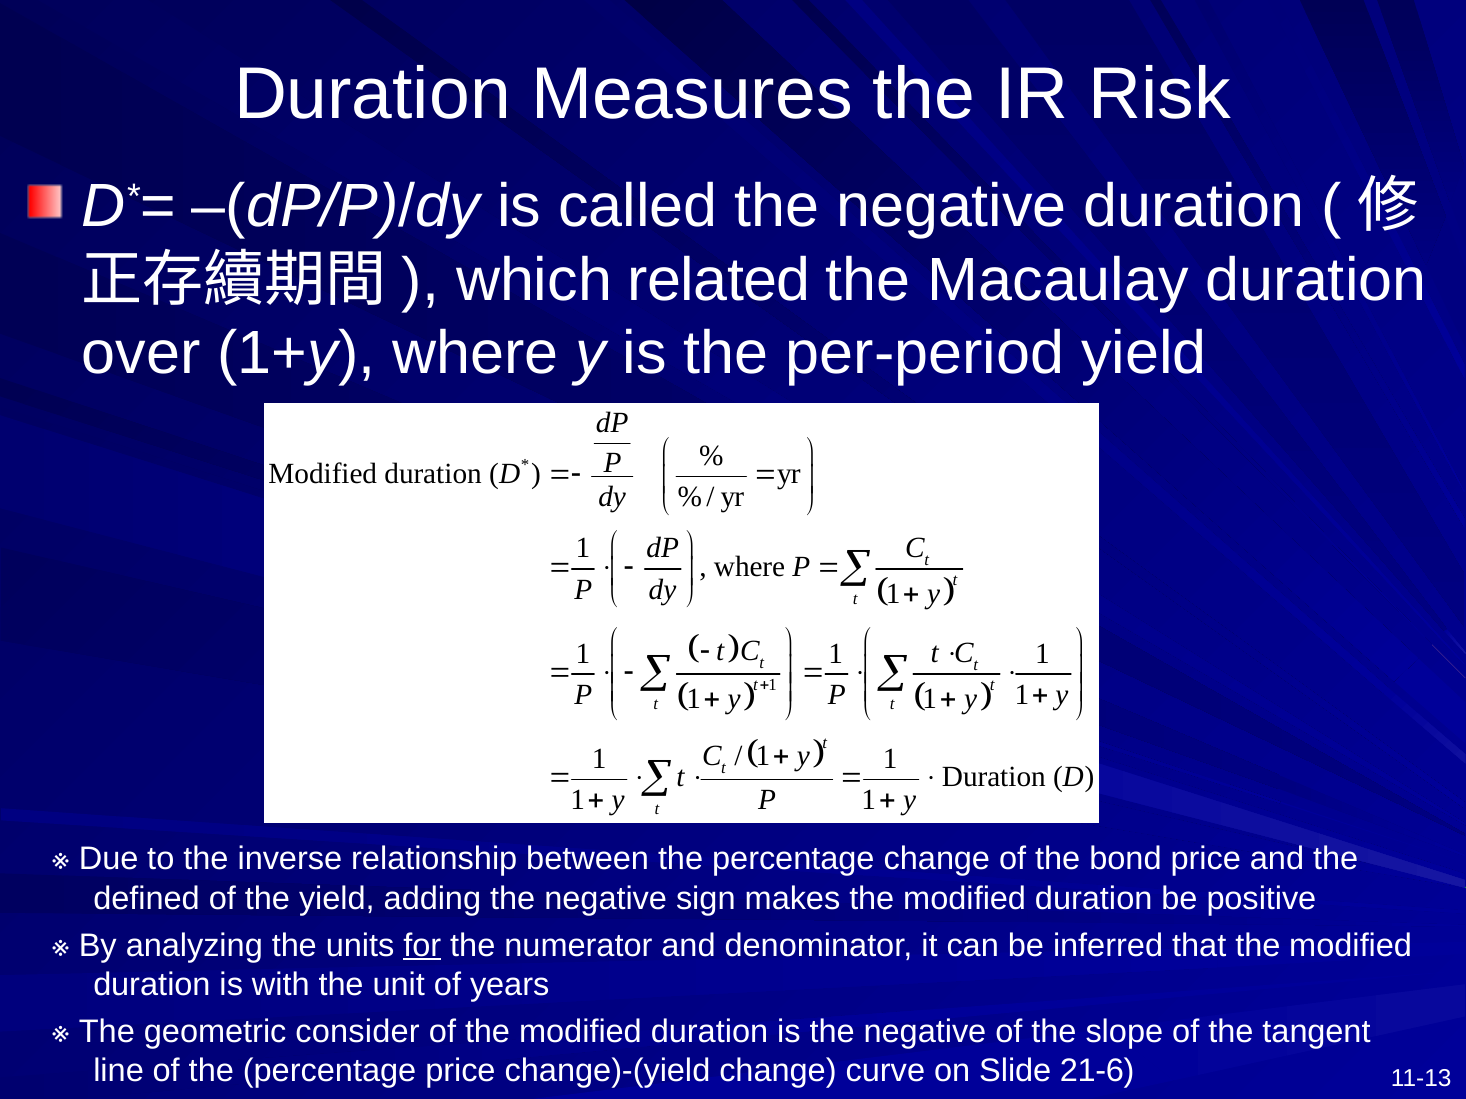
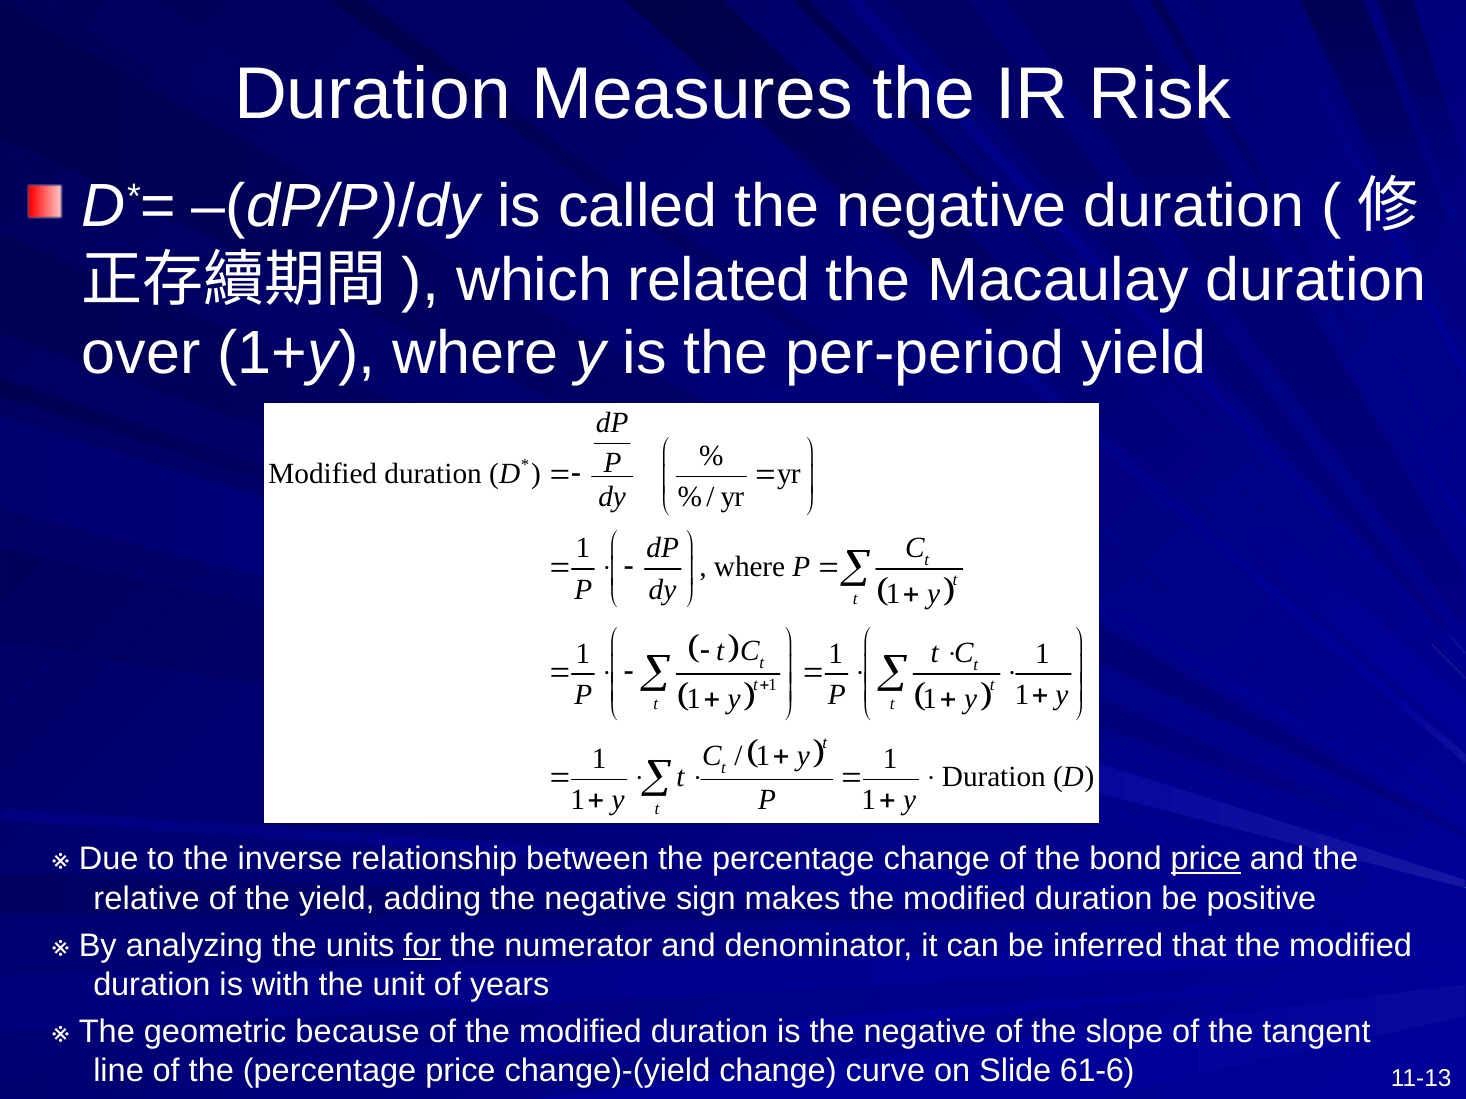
price underline: none -> present (1206, 860)
defined: defined -> relative (146, 899)
consider: consider -> because (358, 1032)
21-6: 21-6 -> 61-6 (1097, 1071)
